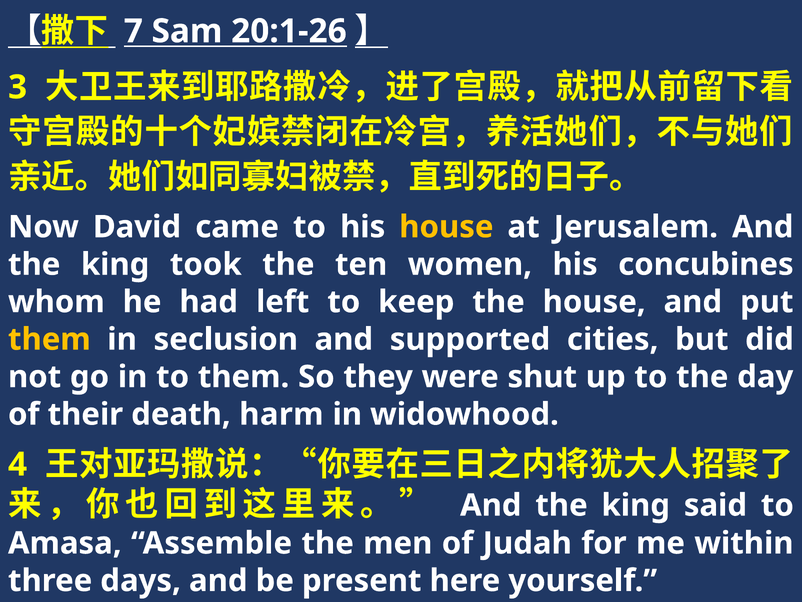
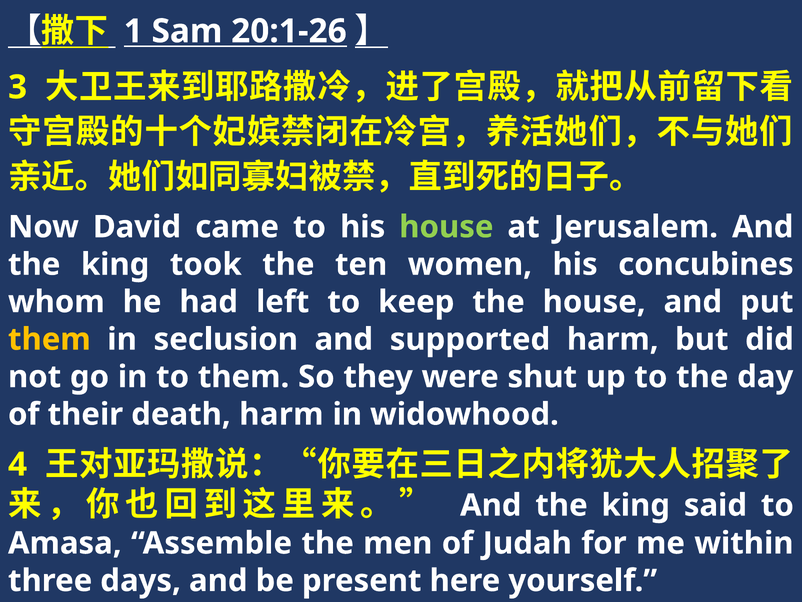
7: 7 -> 1 (133, 31)
house colour: yellow -> light green (446, 227)
supported cities: cities -> harm (613, 339)
